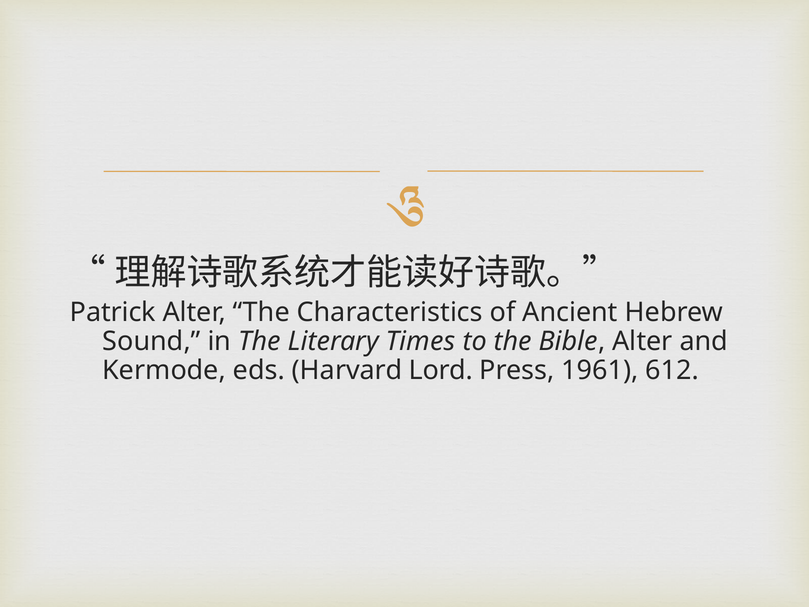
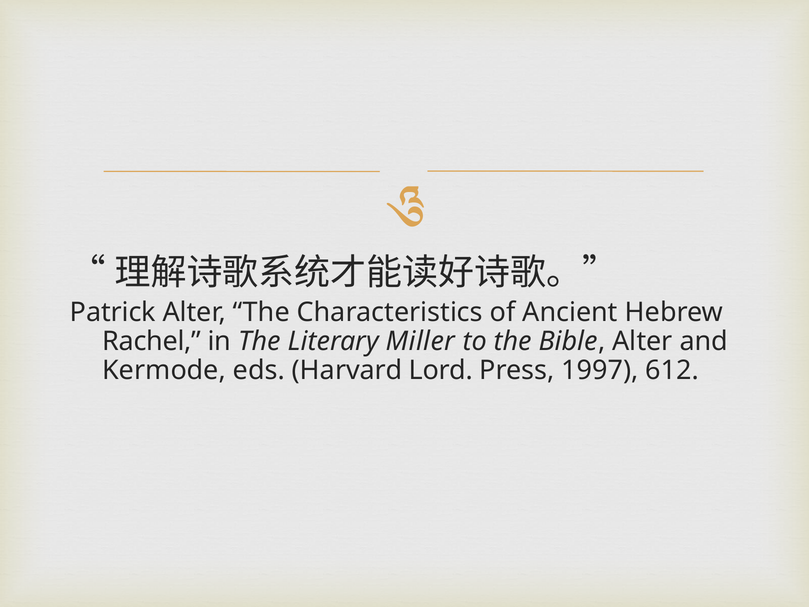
Sound: Sound -> Rachel (152, 341)
Times: Times -> Miller (421, 341)
1961: 1961 -> 1997 (600, 370)
